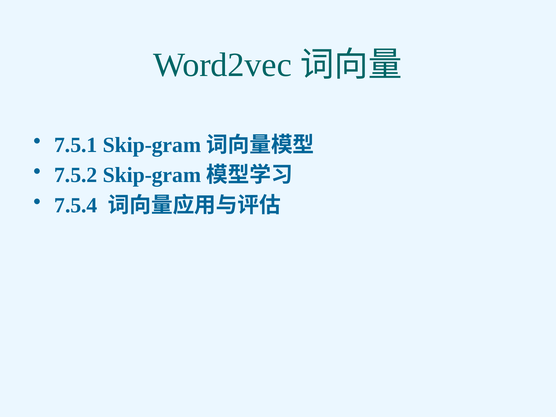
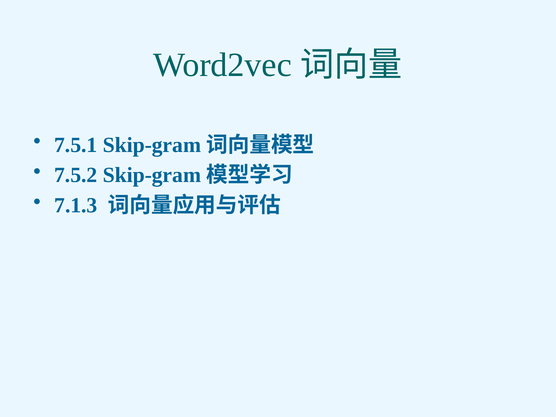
7.5.4: 7.5.4 -> 7.1.3 (76, 205)
